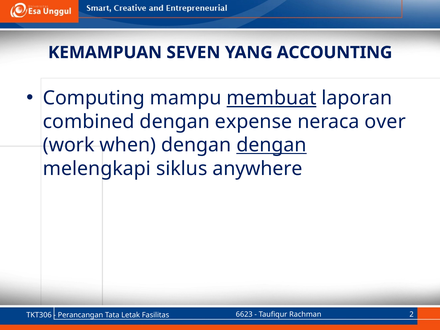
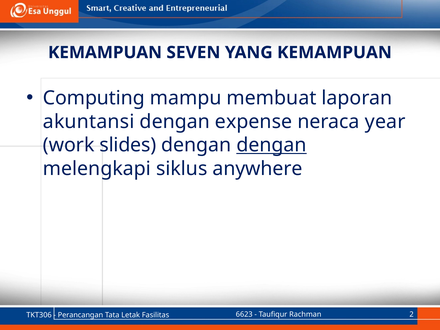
YANG ACCOUNTING: ACCOUNTING -> KEMAMPUAN (334, 53)
membuat underline: present -> none (272, 98)
combined: combined -> akuntansi (89, 122)
over: over -> year (385, 122)
when: when -> slides (128, 145)
